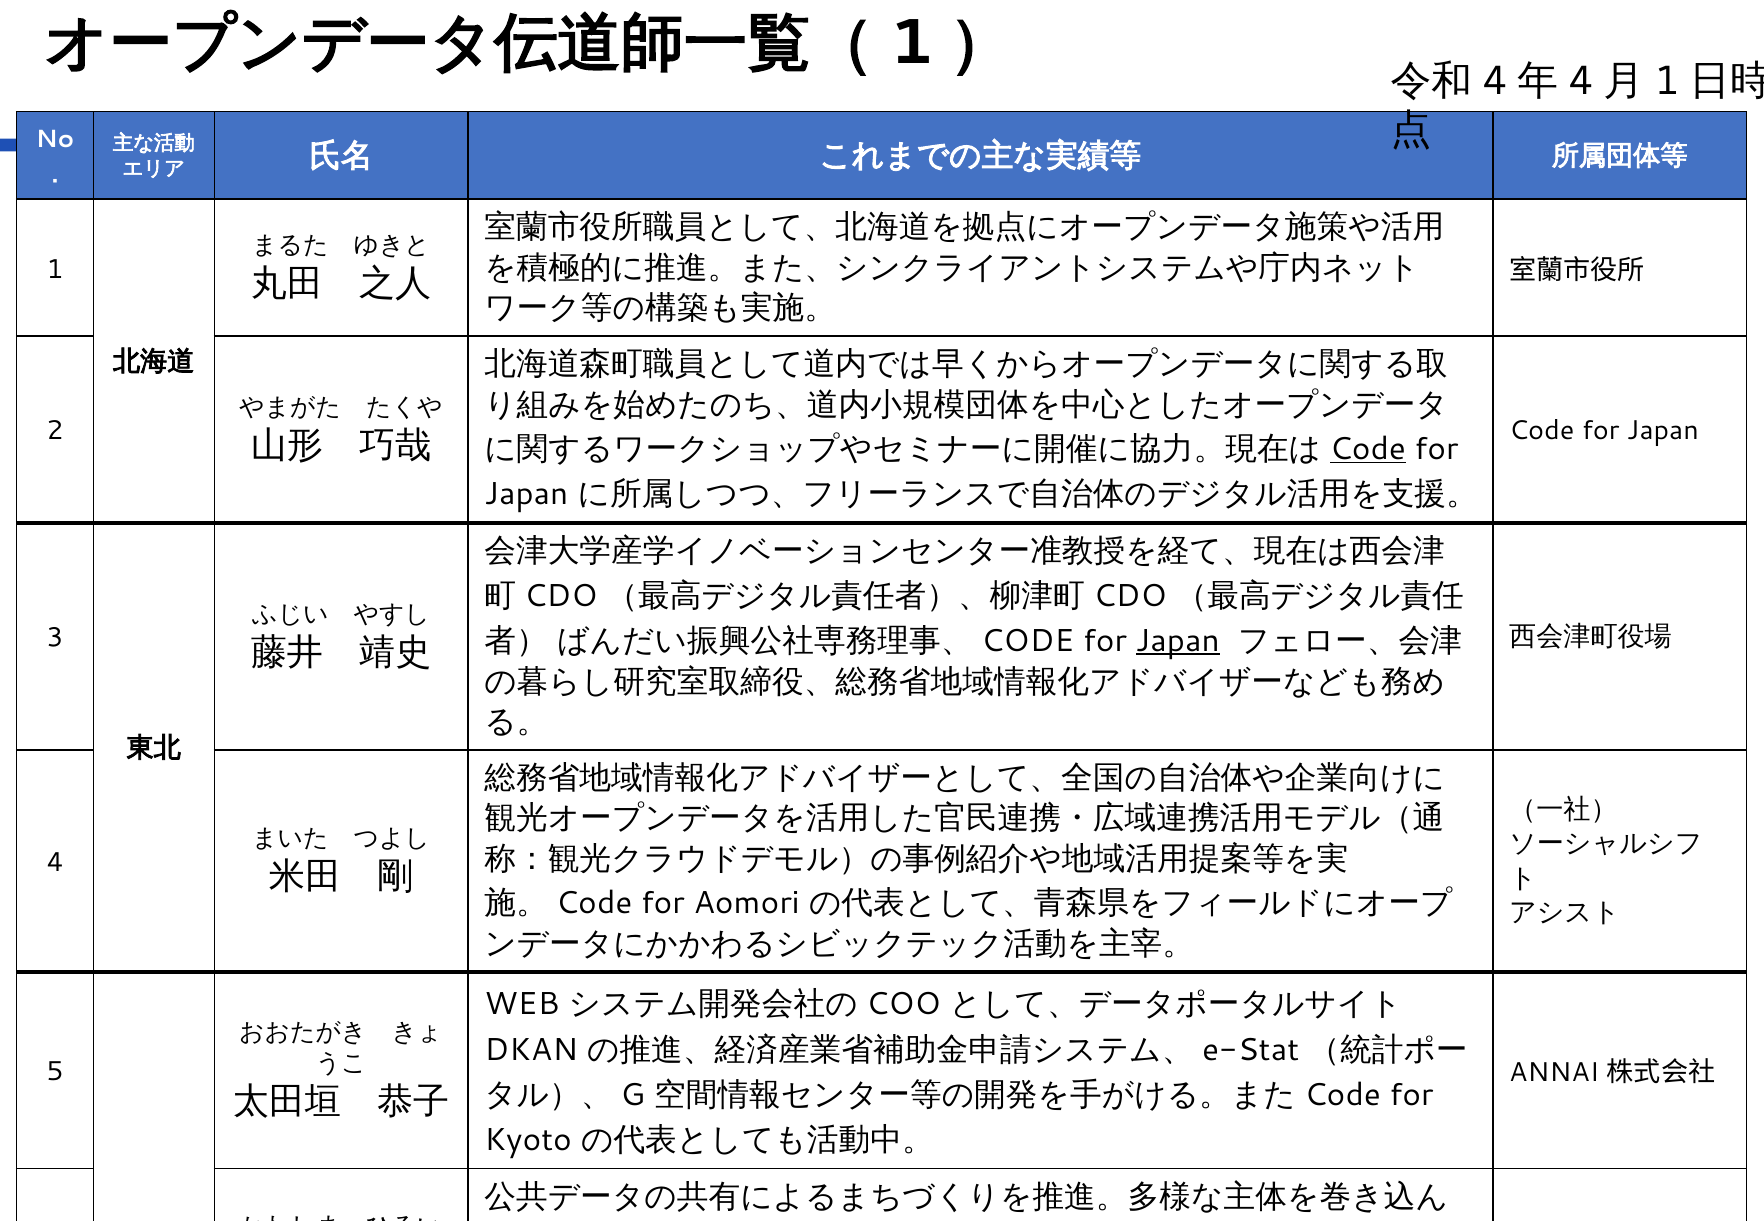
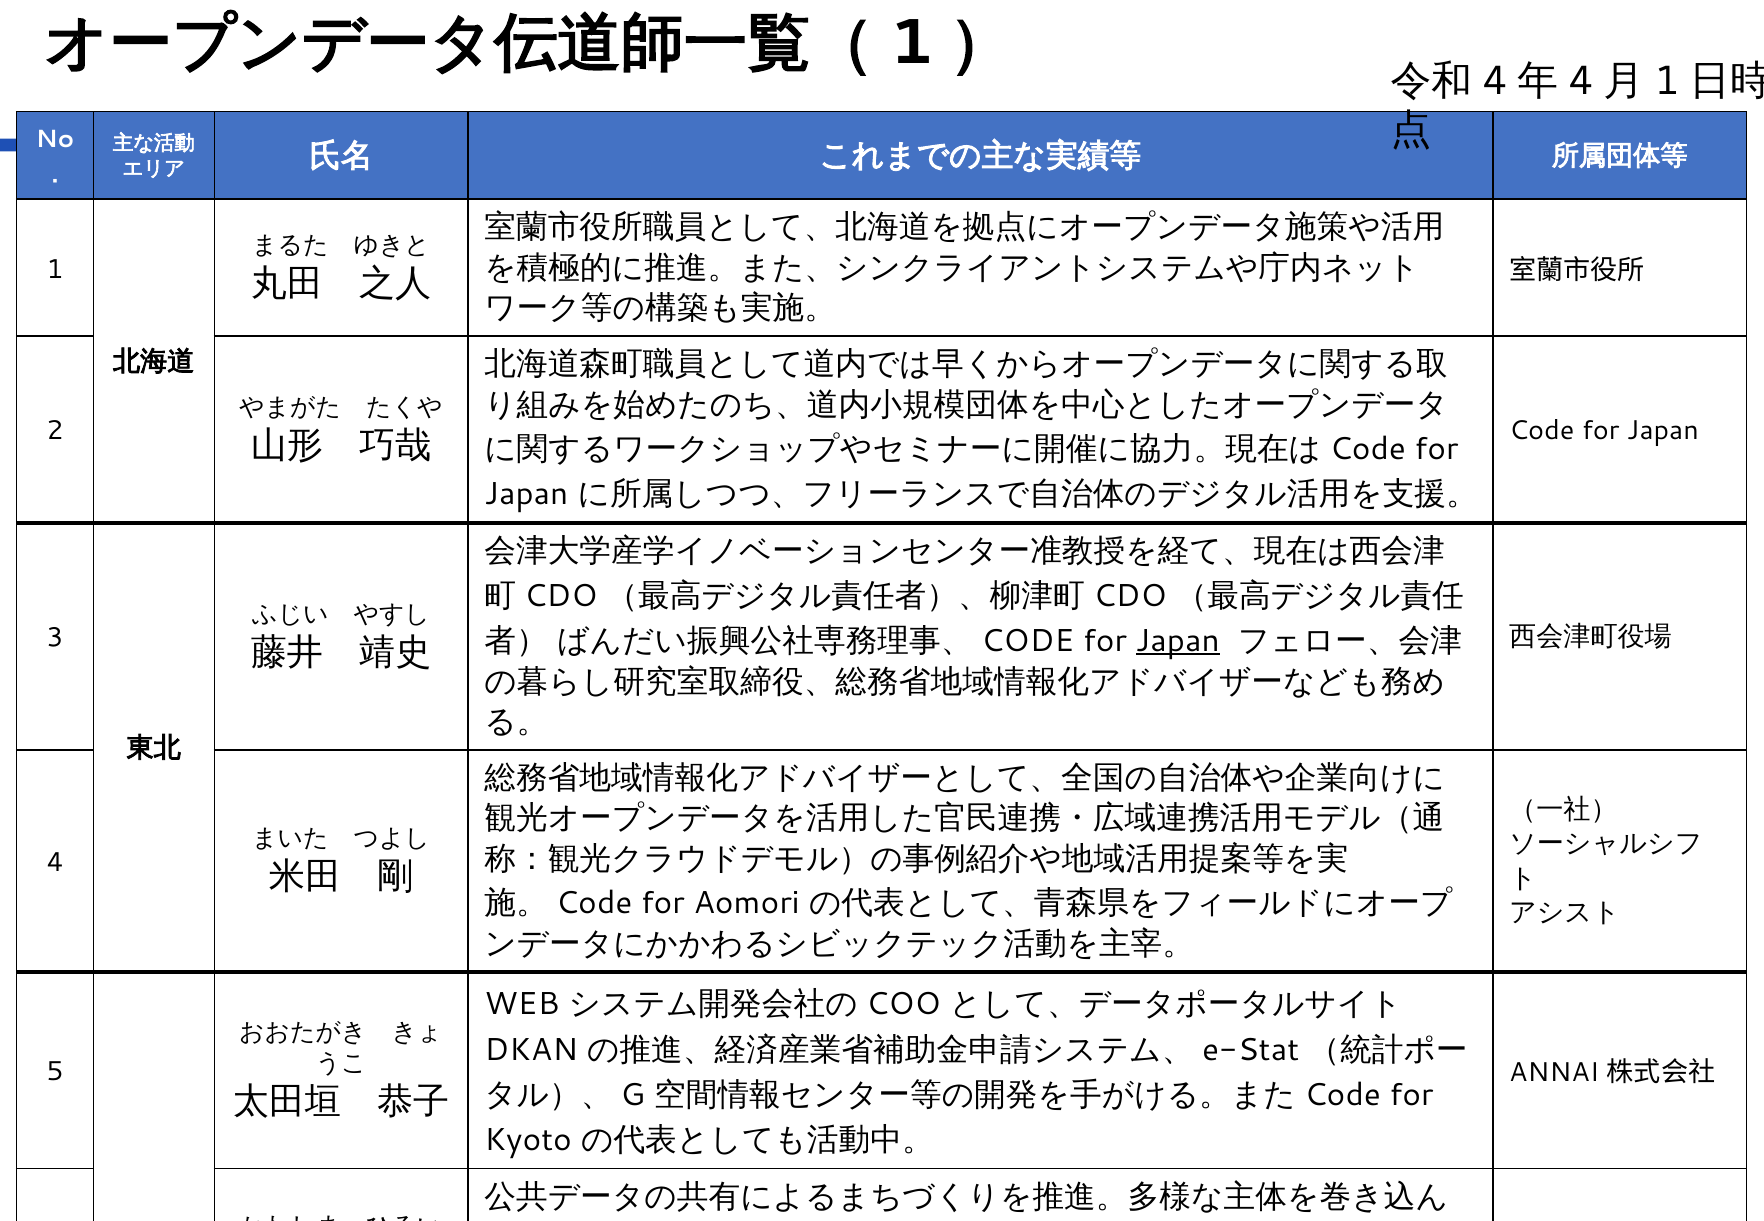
Code underline: present -> none (1368, 449)
